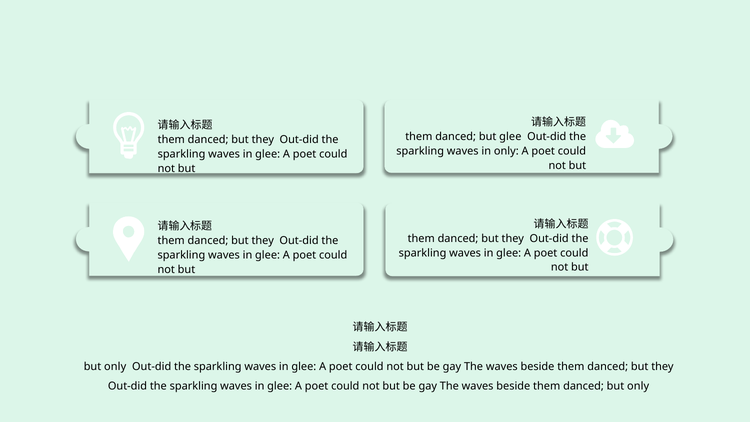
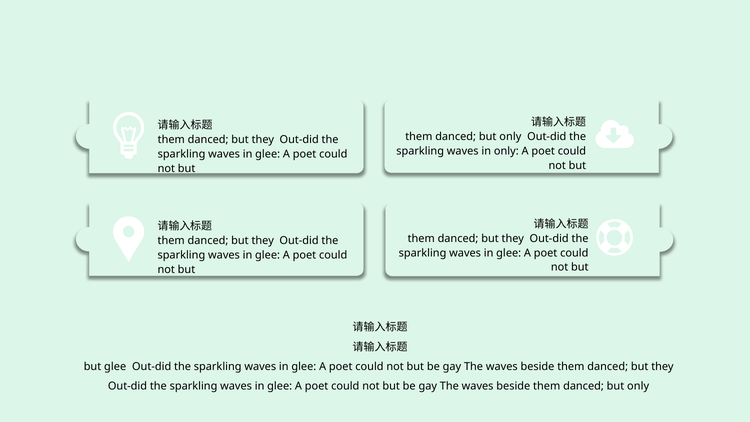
glee: glee -> only (510, 137)
only: only -> glee (115, 367)
